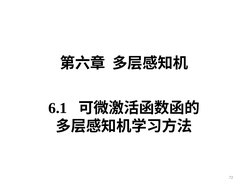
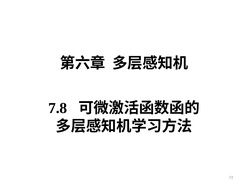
6.1: 6.1 -> 7.8 (58, 108)
